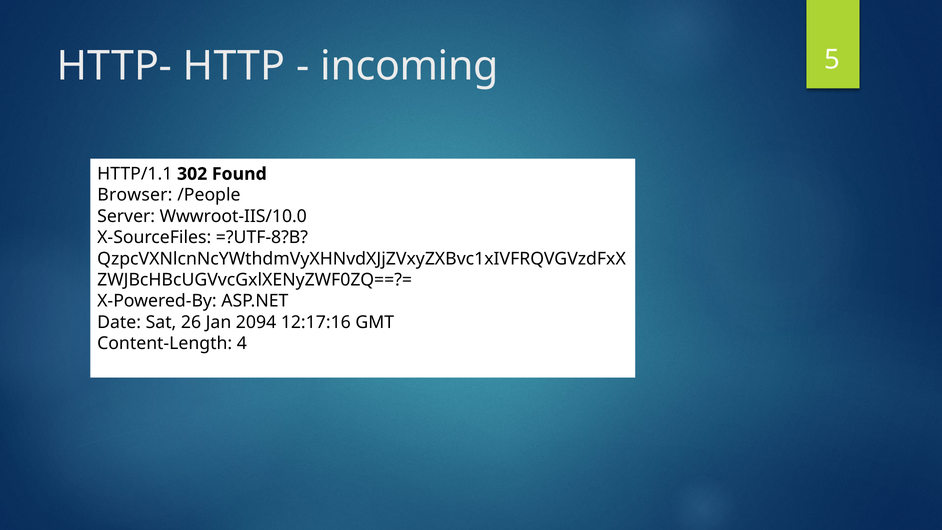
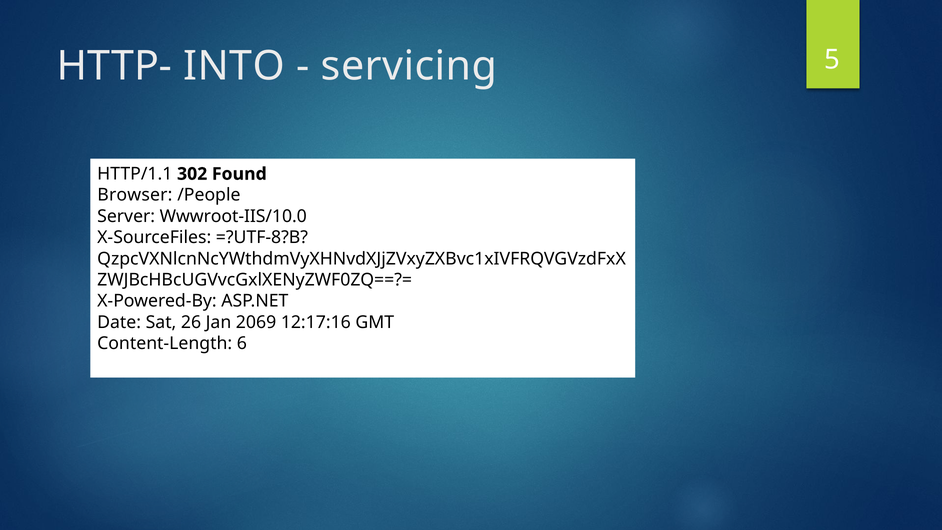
HTTP: HTTP -> INTO (234, 66)
incoming: incoming -> servicing (409, 66)
2094: 2094 -> 2069 (256, 322)
4: 4 -> 6 (242, 343)
